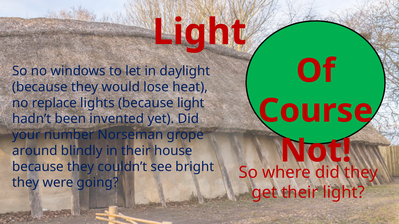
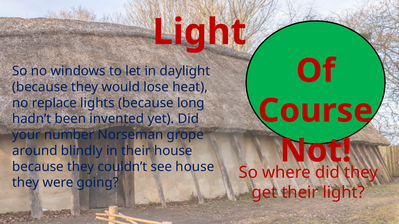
because light: light -> long (191, 103)
see bright: bright -> house (195, 167)
